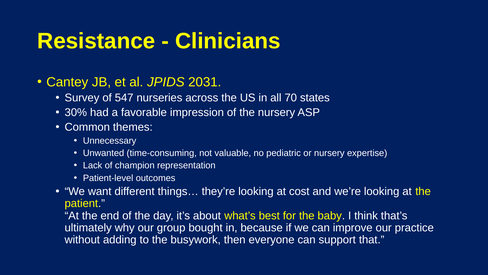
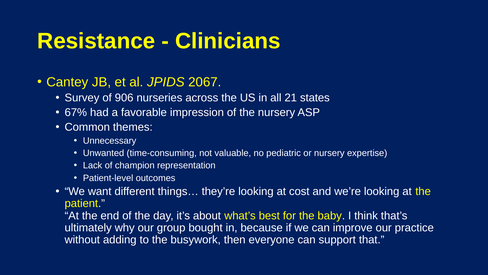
2031: 2031 -> 2067 (205, 82)
547: 547 -> 906 (124, 98)
70: 70 -> 21 (291, 98)
30%: 30% -> 67% (76, 112)
